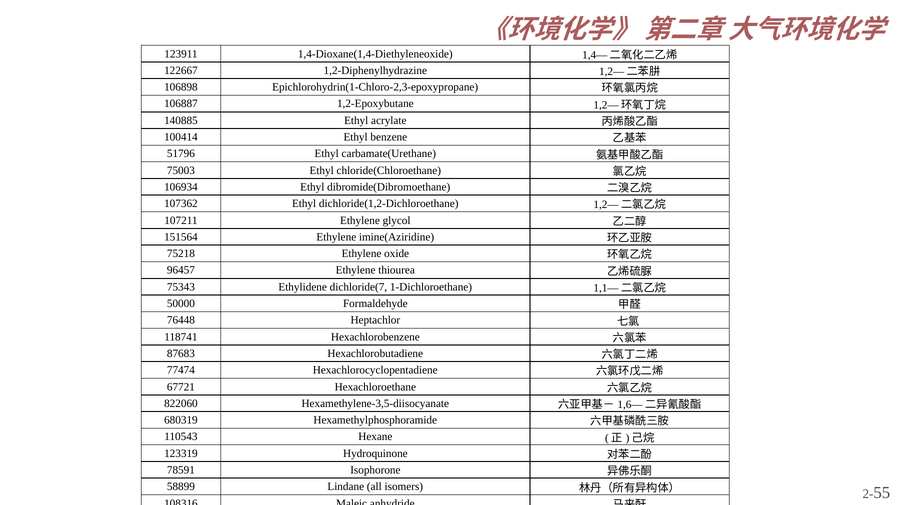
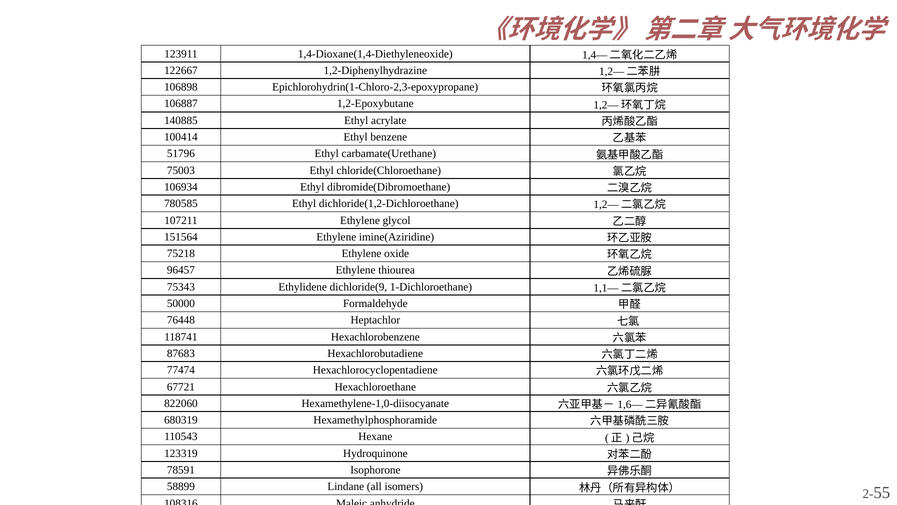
107362: 107362 -> 780585 (181, 204)
dichloride(7: dichloride(7 -> dichloride(9 (358, 287)
Hexamethylene-3,5-diisocyanate: Hexamethylene-3,5-diisocyanate -> Hexamethylene-1,0-diisocyanate (375, 403)
